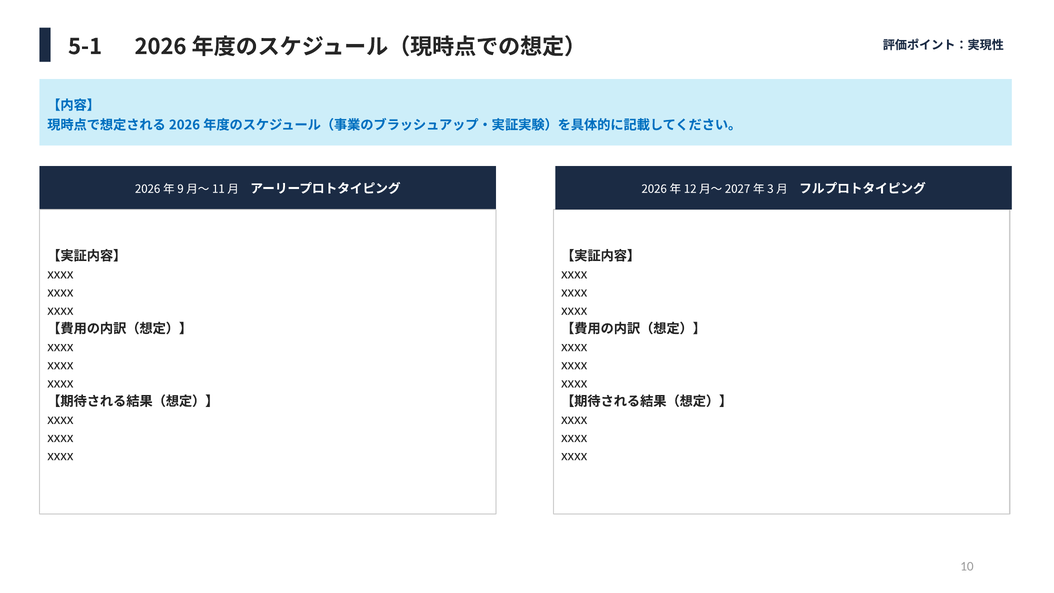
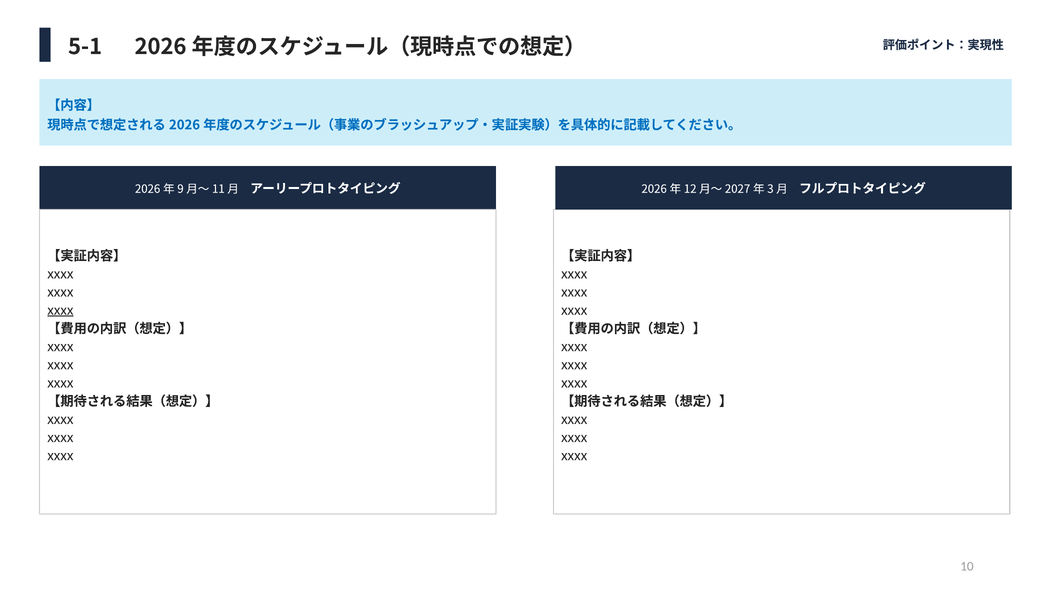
xxxx underline: none -> present (60, 310)
